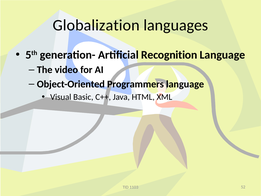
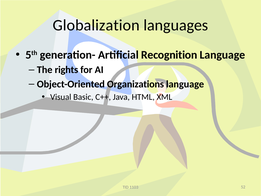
video: video -> rights (66, 70)
Programmers: Programmers -> Organizations (135, 84)
